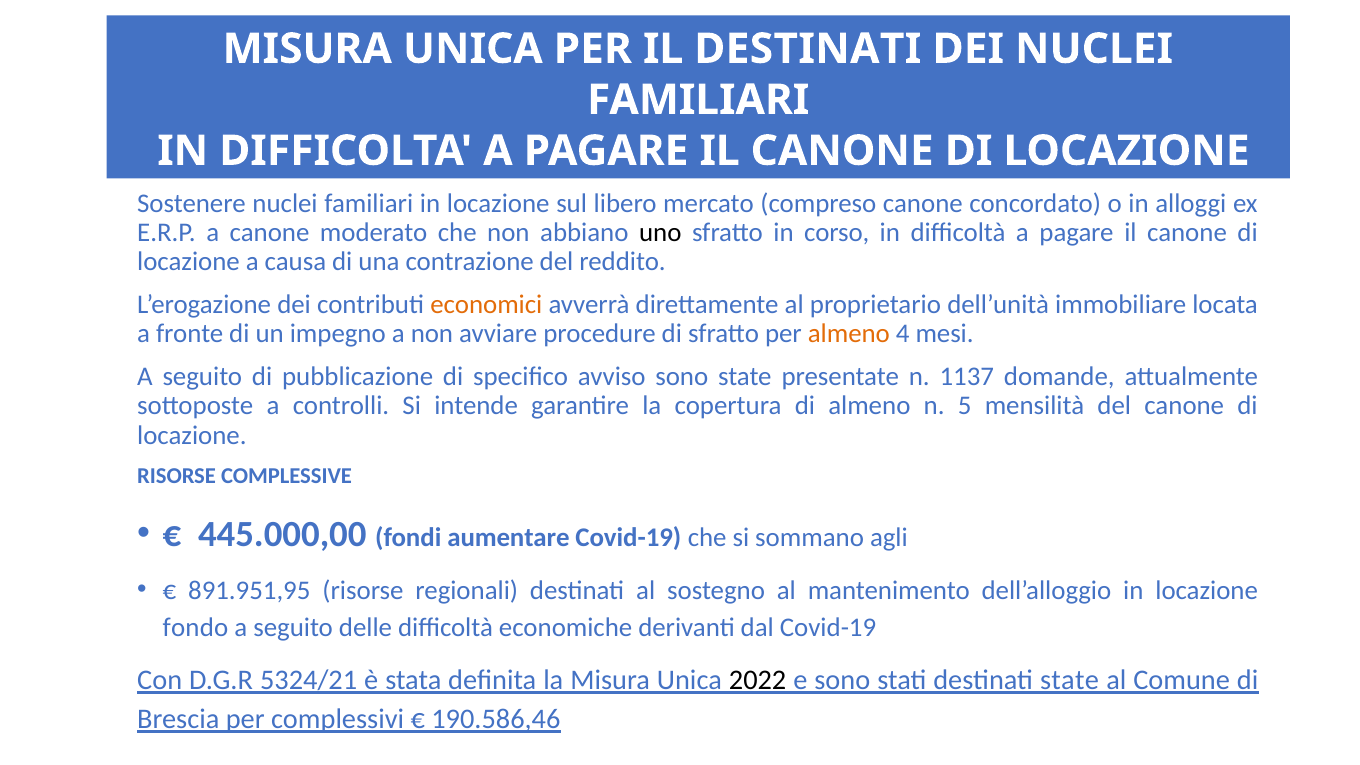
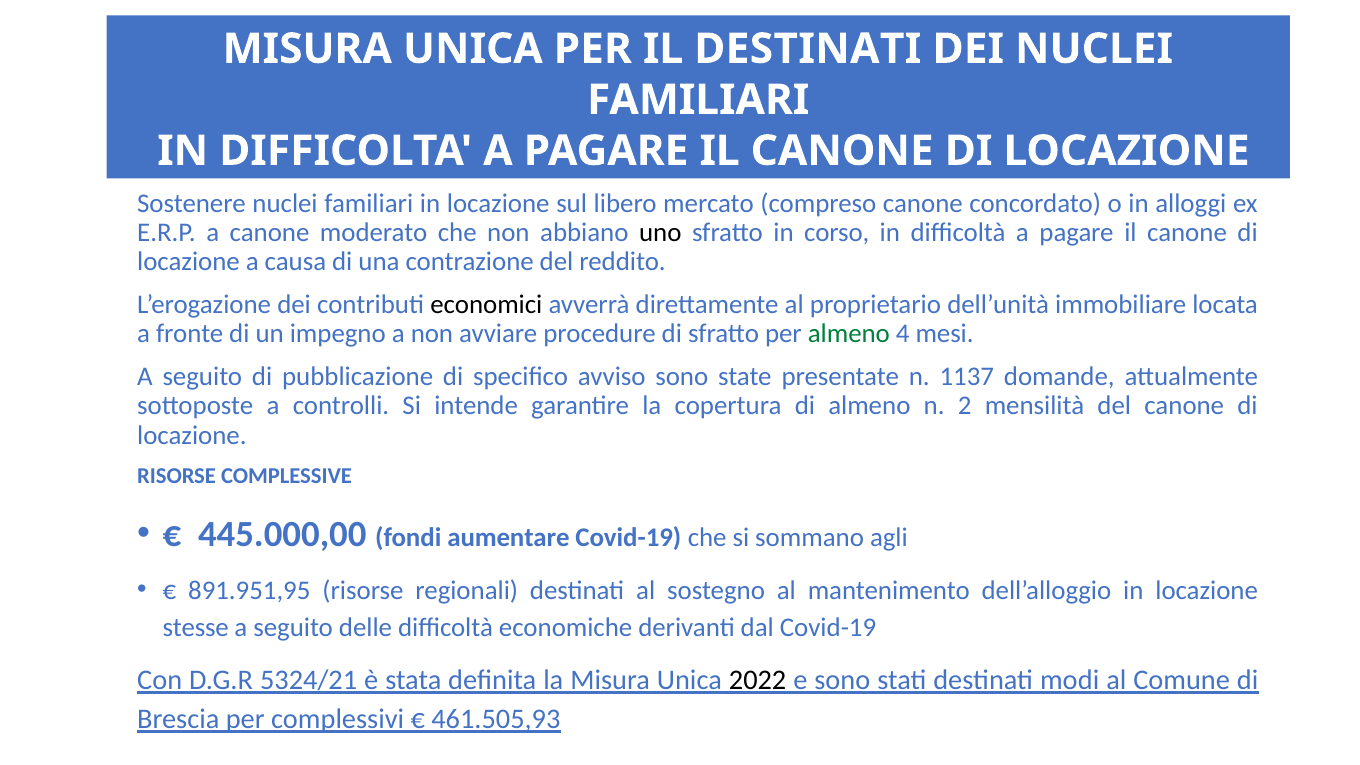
economici colour: orange -> black (486, 305)
almeno colour: orange -> green (849, 334)
5: 5 -> 2 (965, 406)
fondo: fondo -> stesse (196, 628)
destinati state: state -> modi (1070, 680)
190.586,46: 190.586,46 -> 461.505,93 (496, 719)
